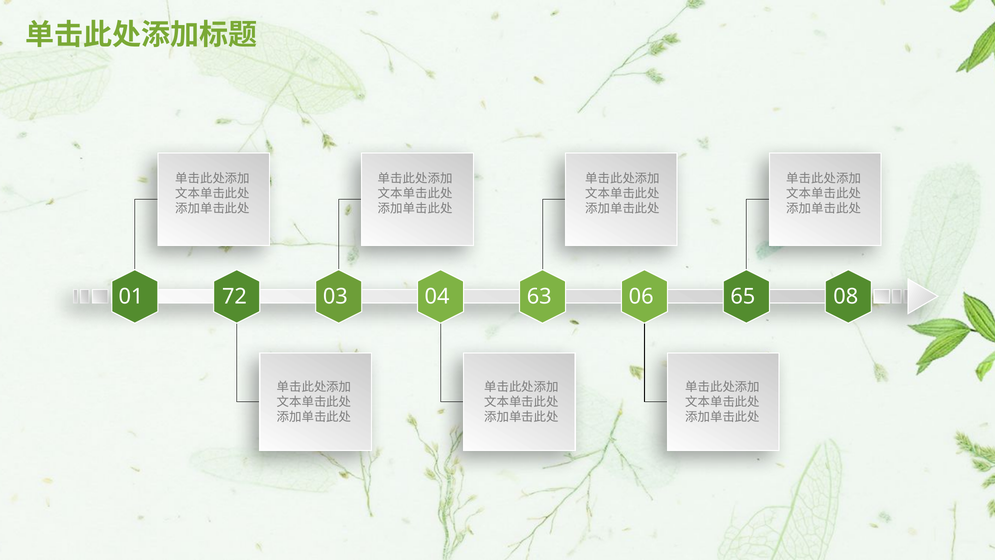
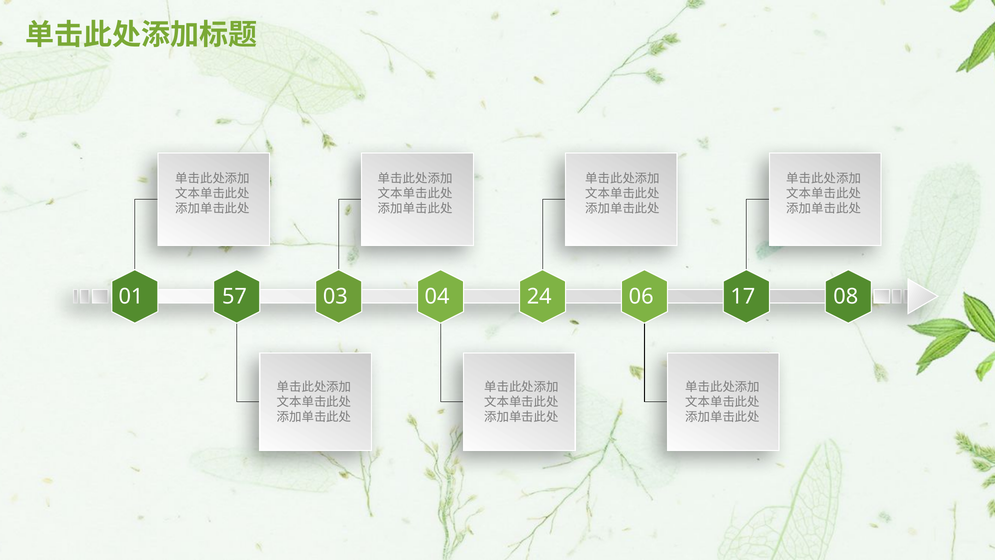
72: 72 -> 57 (234, 297)
63: 63 -> 24 (539, 297)
65: 65 -> 17 (743, 297)
